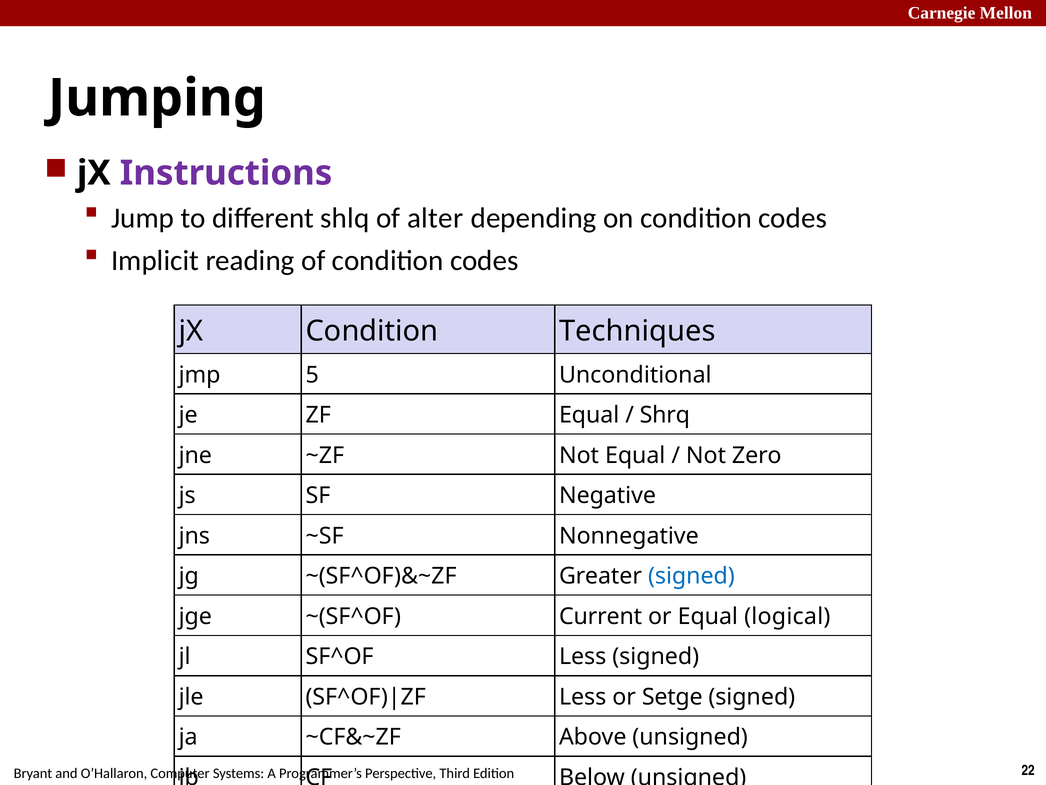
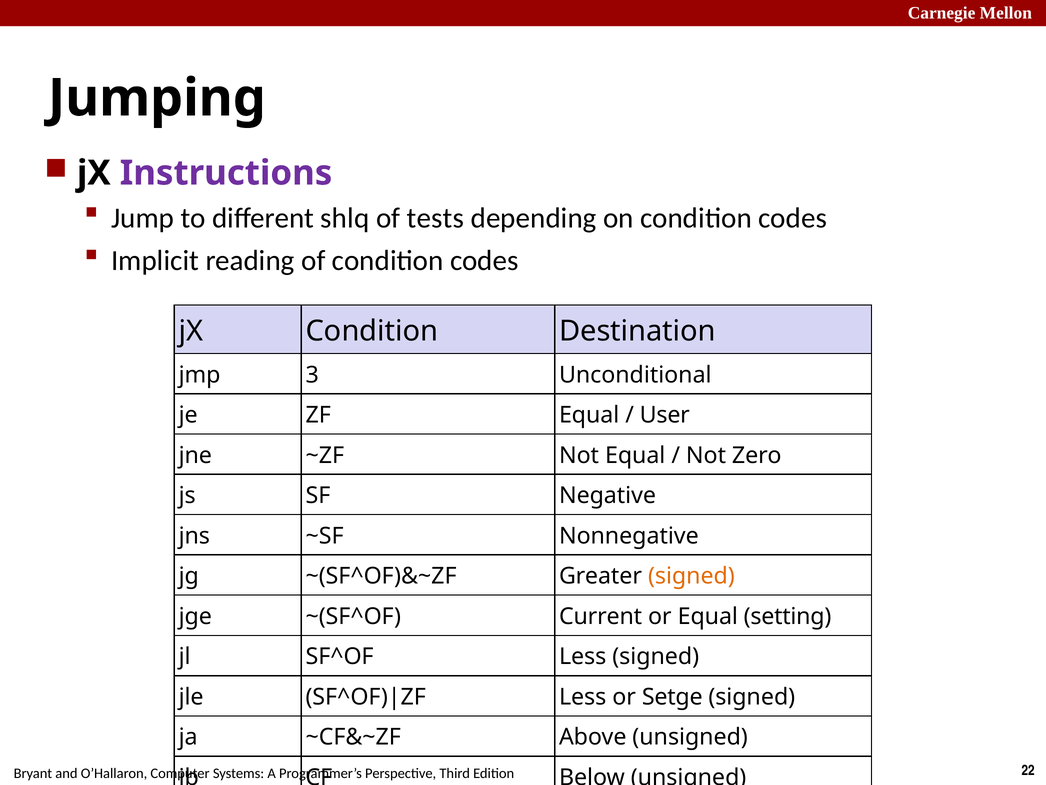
alter: alter -> tests (435, 218)
Techniques: Techniques -> Destination (637, 331)
5: 5 -> 3 (312, 375)
Shrq: Shrq -> User (665, 415)
signed colour: blue -> orange (691, 576)
logical: logical -> setting (788, 616)
